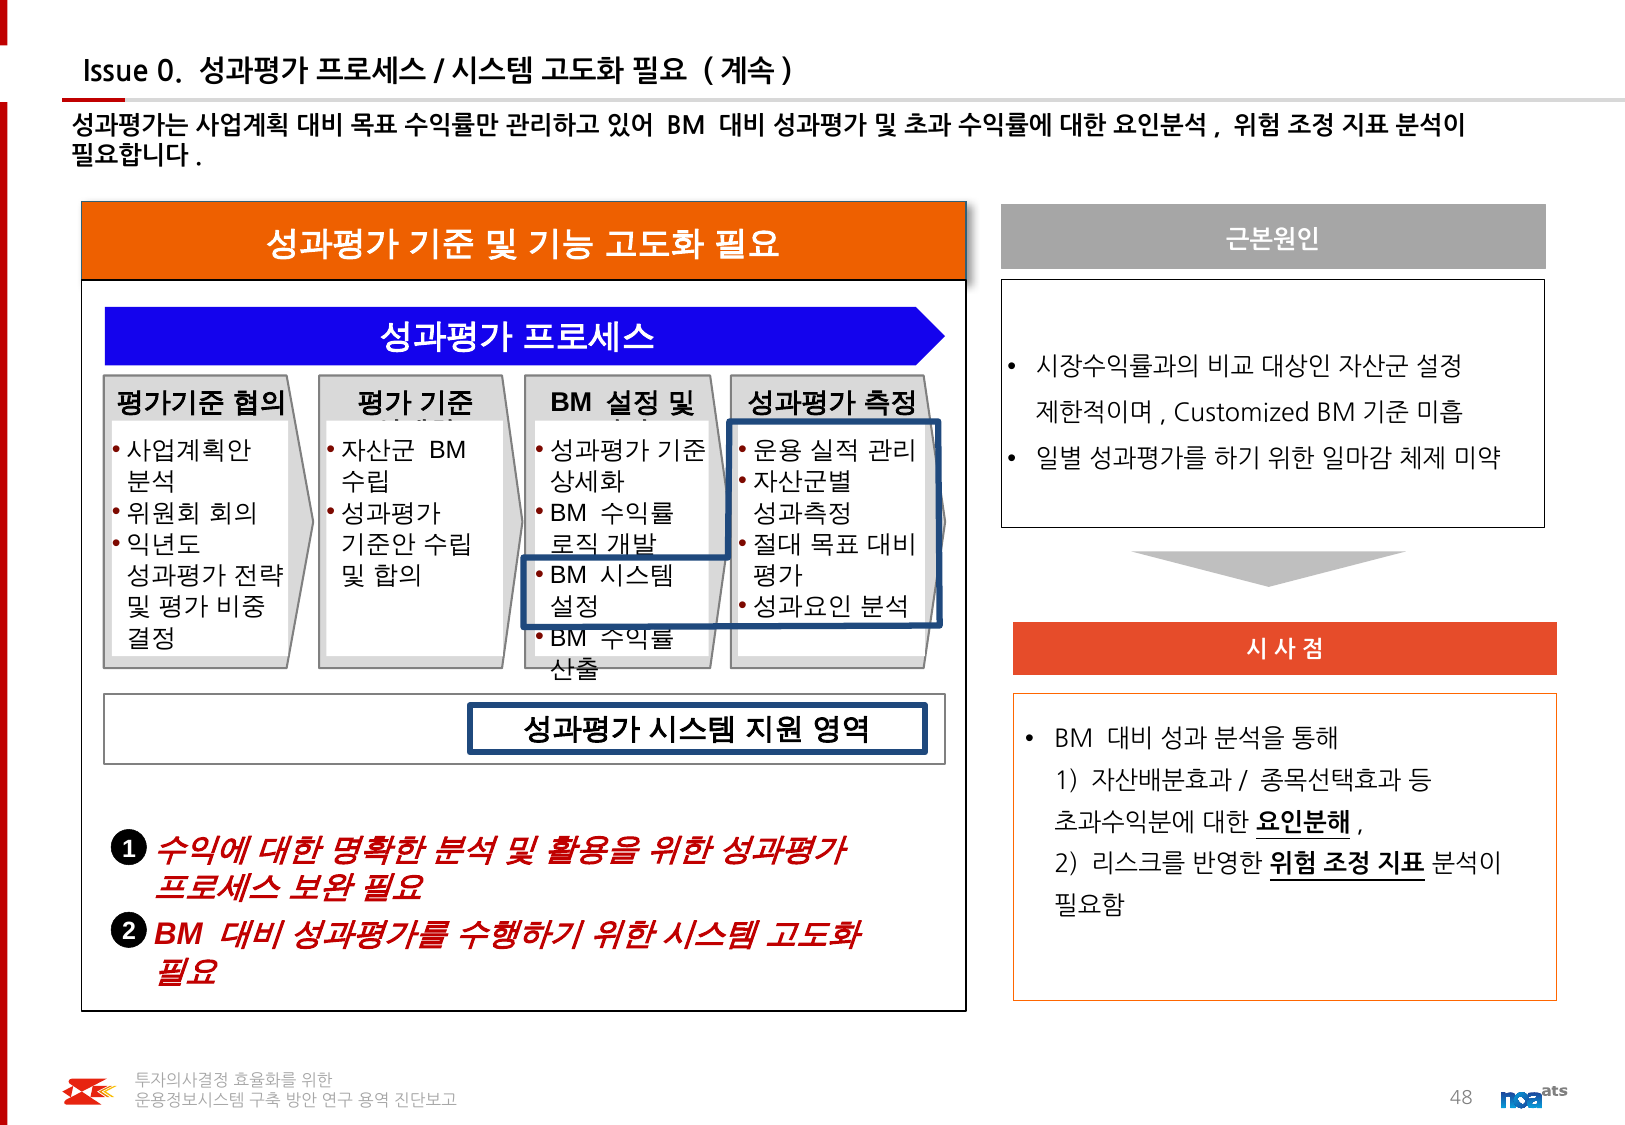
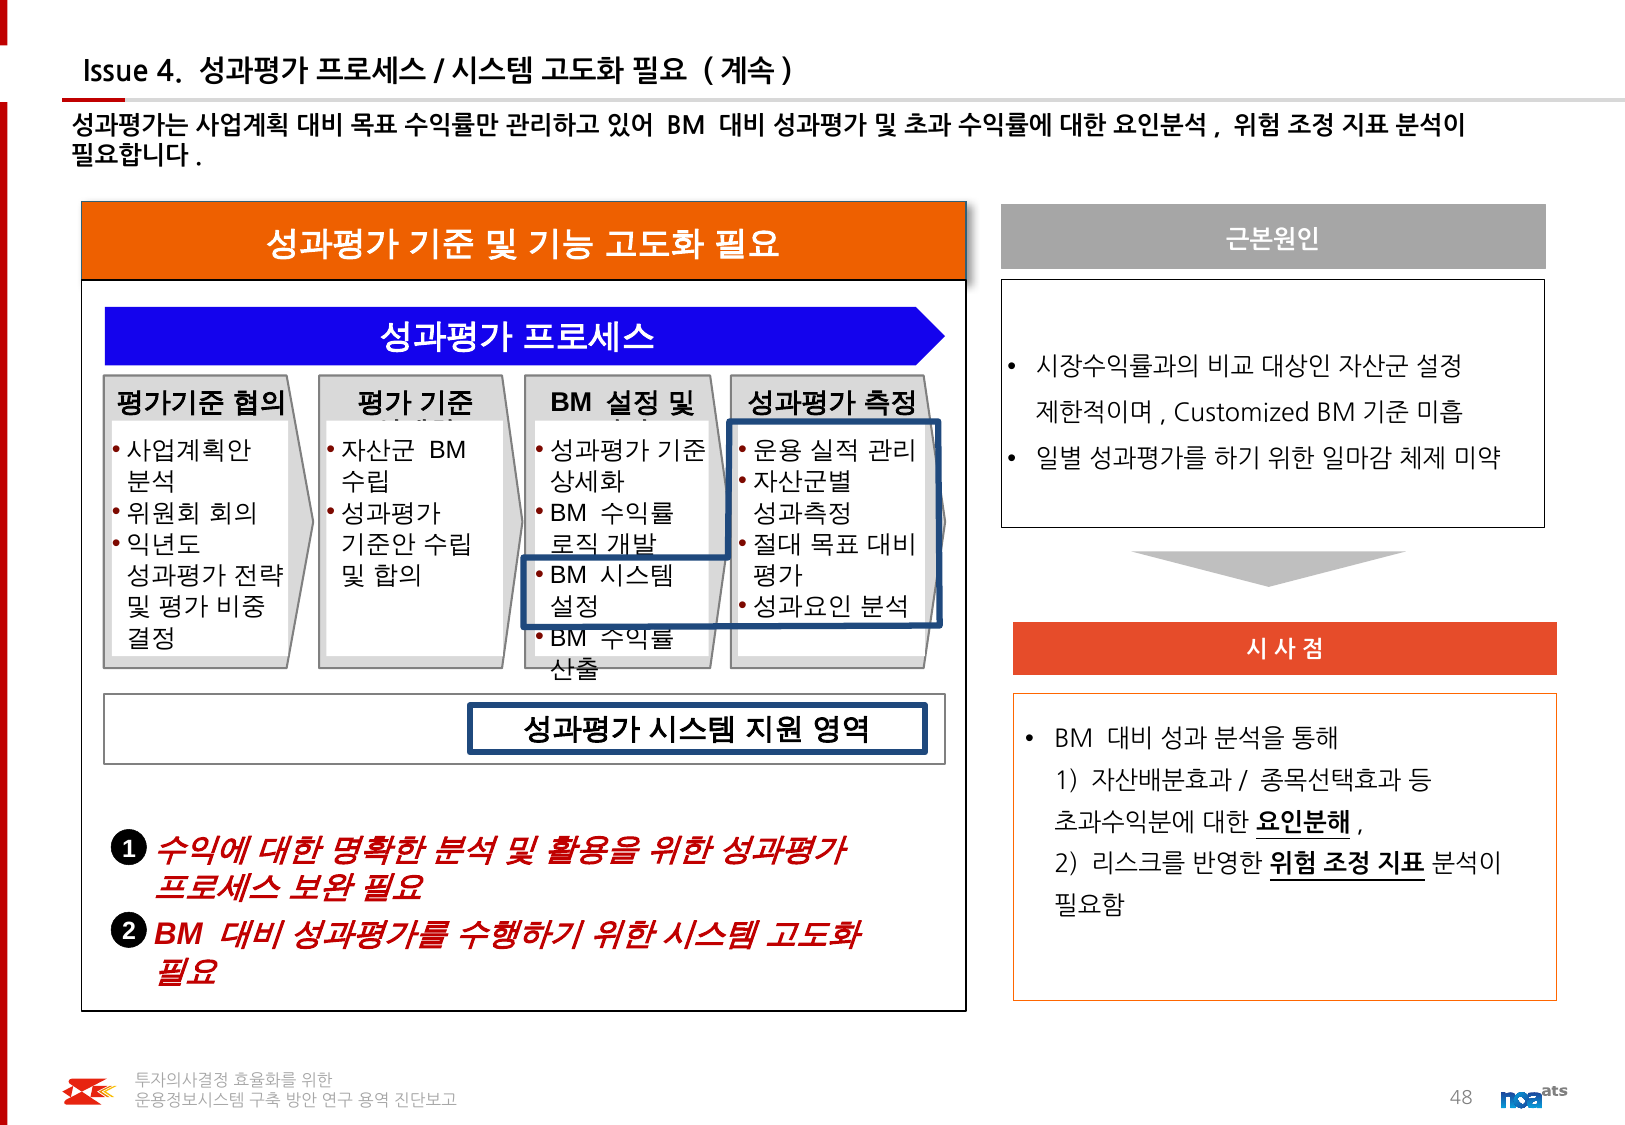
0: 0 -> 4 (170, 72)
